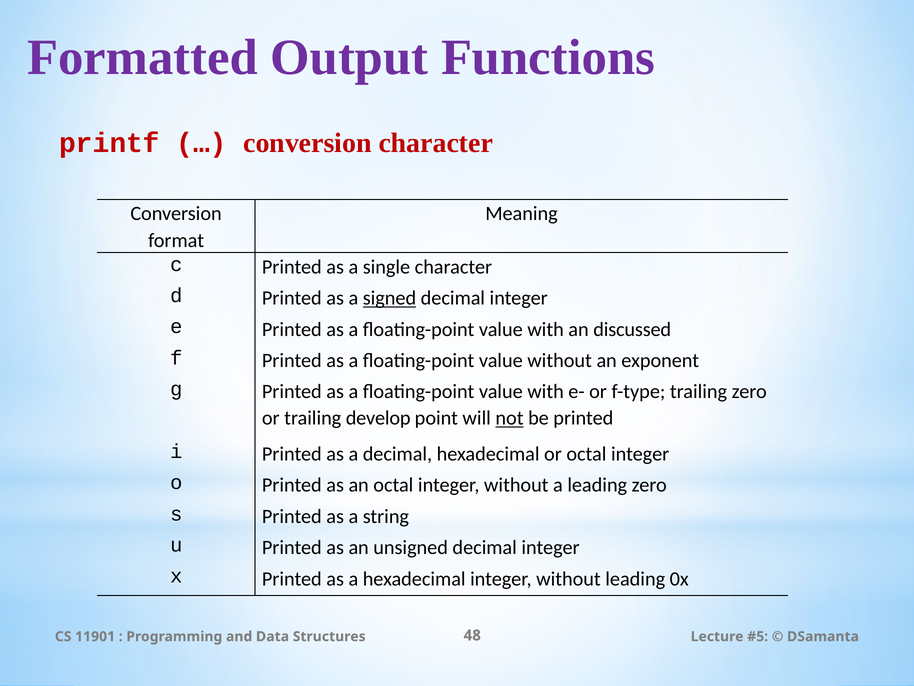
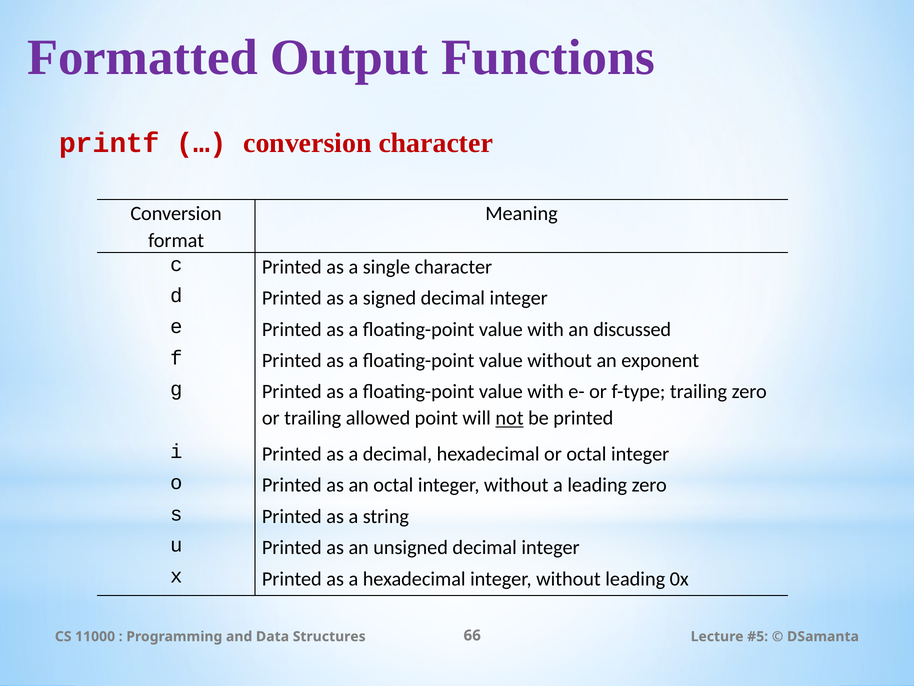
signed underline: present -> none (389, 298)
develop: develop -> allowed (378, 418)
11901: 11901 -> 11000 (95, 636)
48: 48 -> 66 (472, 635)
